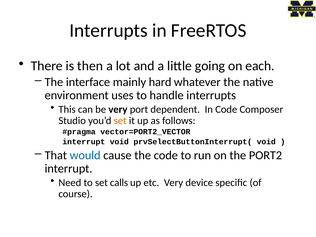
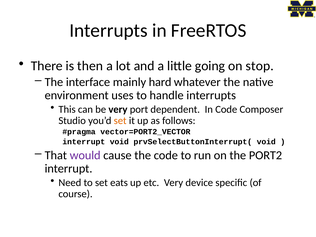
each: each -> stop (260, 66)
would colour: blue -> purple (85, 155)
calls: calls -> eats (119, 183)
